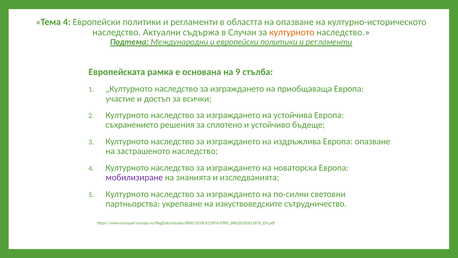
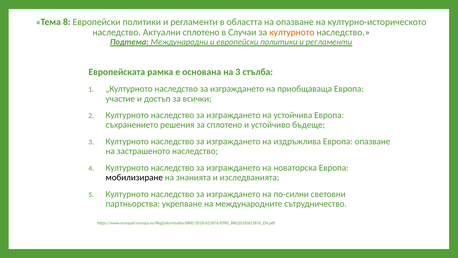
Тема 4: 4 -> 8 (67, 22)
Актуални съдържа: съдържа -> сплотено (201, 32)
на 9: 9 -> 3 (238, 72)
мобилизиране colour: purple -> black (134, 177)
изкуствоведските: изкуствоведските -> международните (249, 204)
